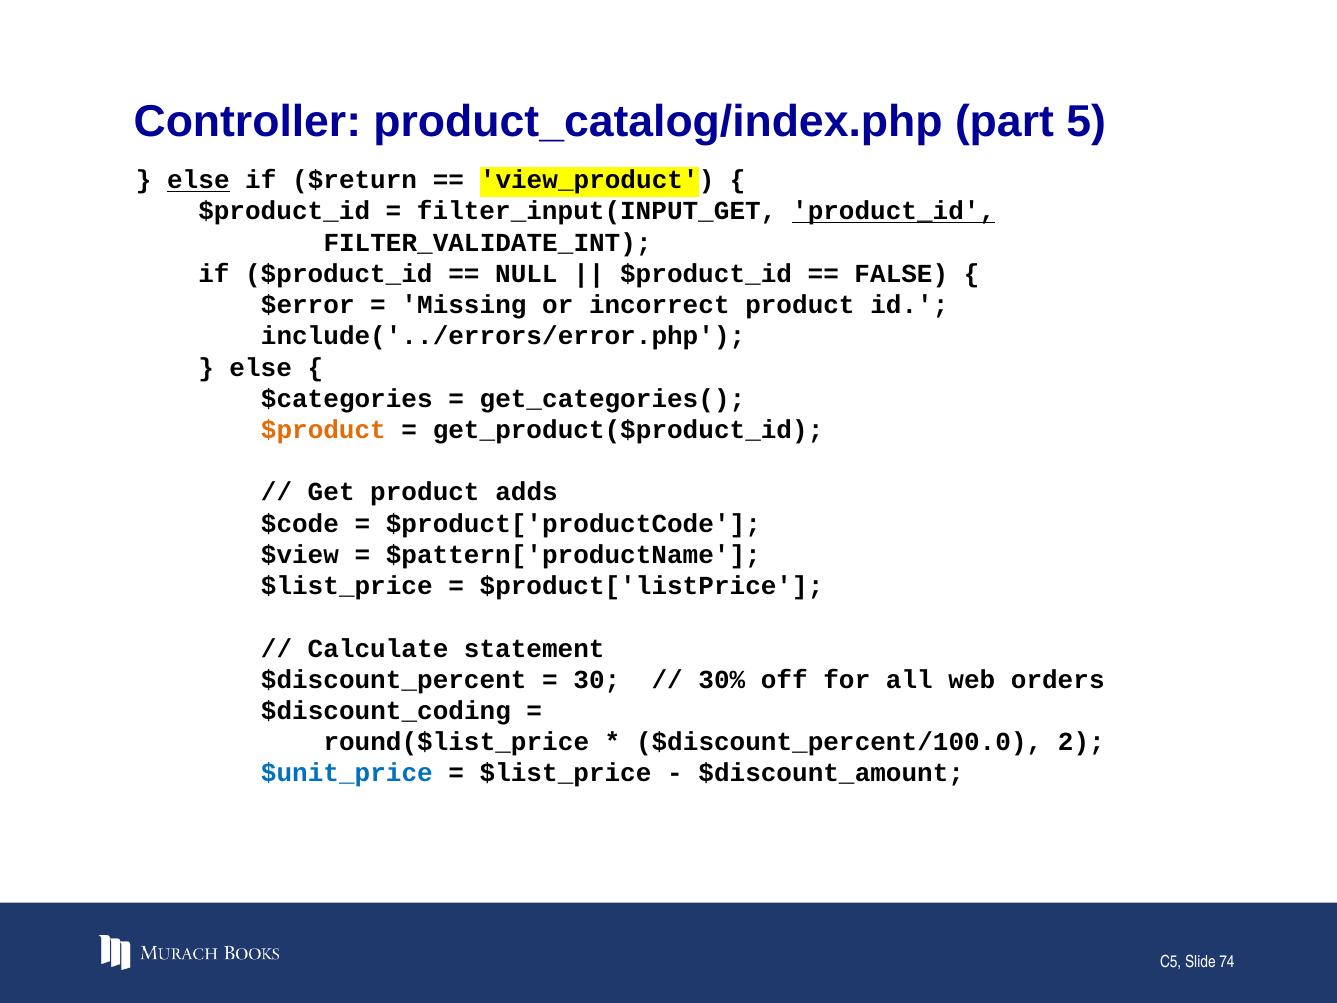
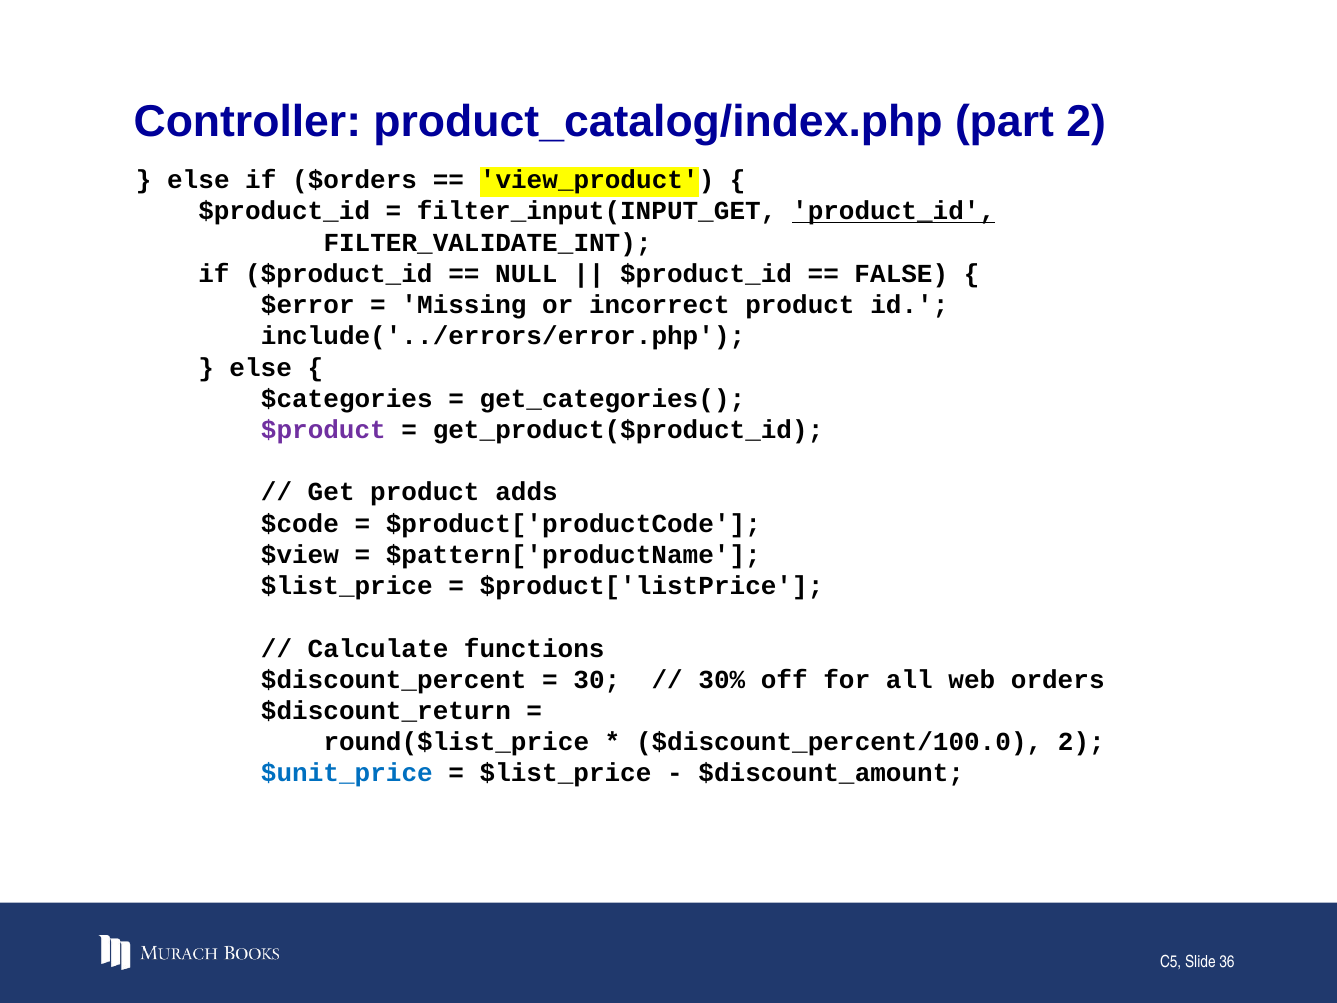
part 5: 5 -> 2 (1086, 121)
else underline: present -> none (198, 180)
$return: $return -> $orders (355, 180)
$product colour: orange -> purple (323, 430)
statement: statement -> functions (534, 648)
$discount_coding: $discount_coding -> $discount_return (386, 711)
74: 74 -> 36 (1227, 962)
